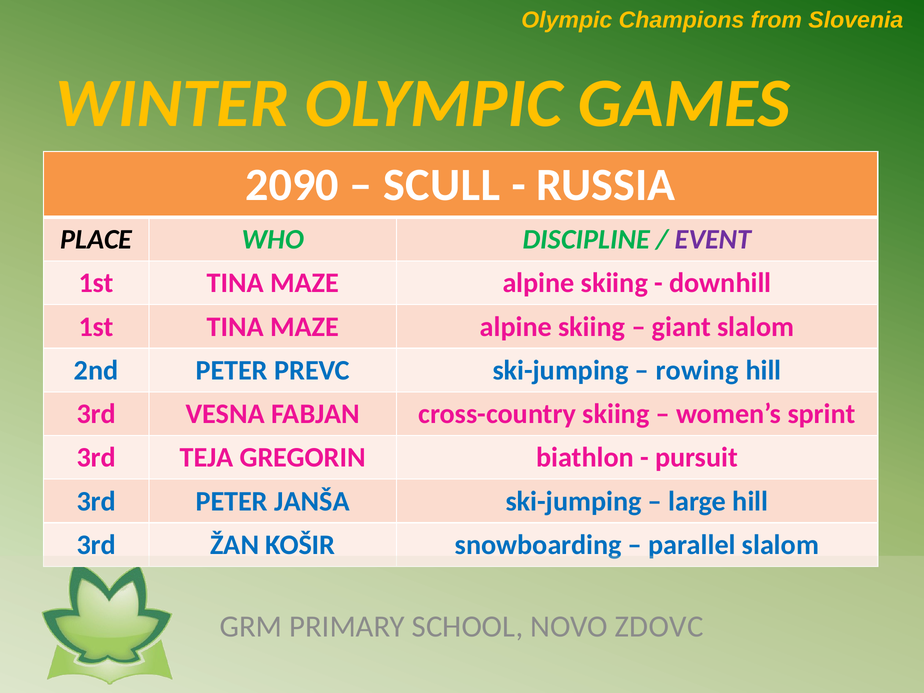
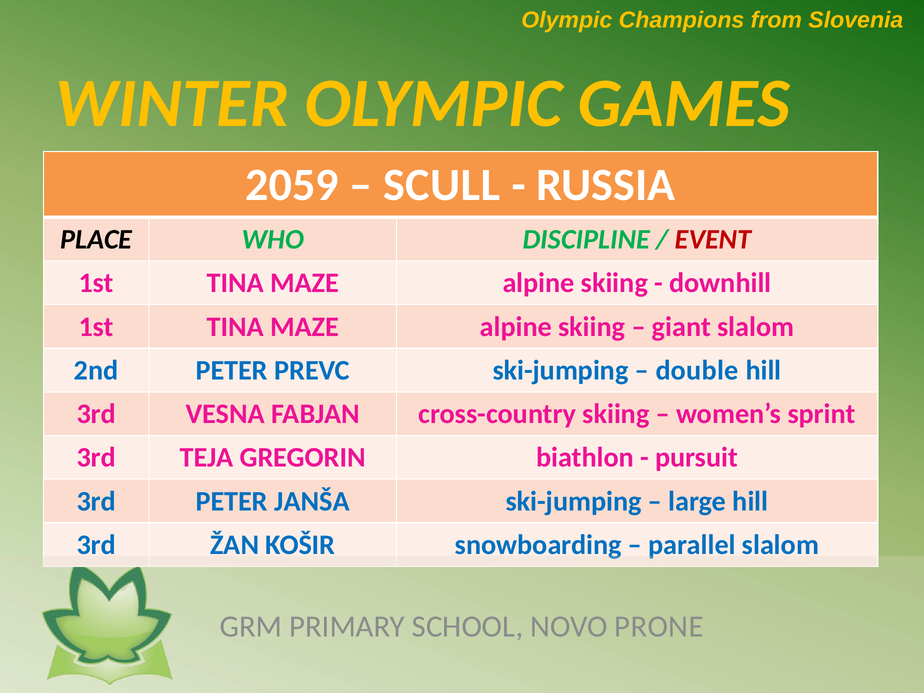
2090: 2090 -> 2059 (292, 185)
EVENT colour: purple -> red (713, 240)
rowing: rowing -> double (697, 370)
ZDOVC: ZDOVC -> PRONE (659, 627)
